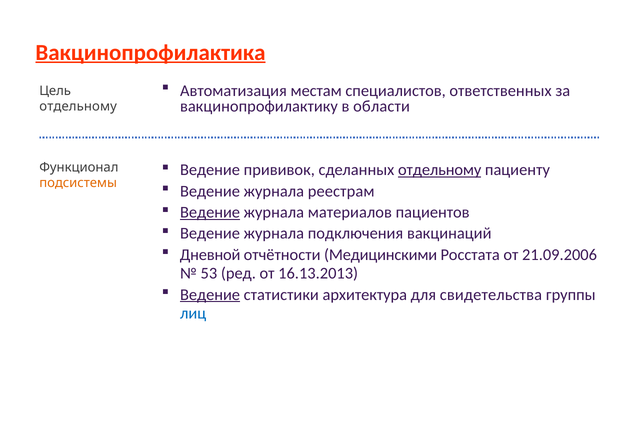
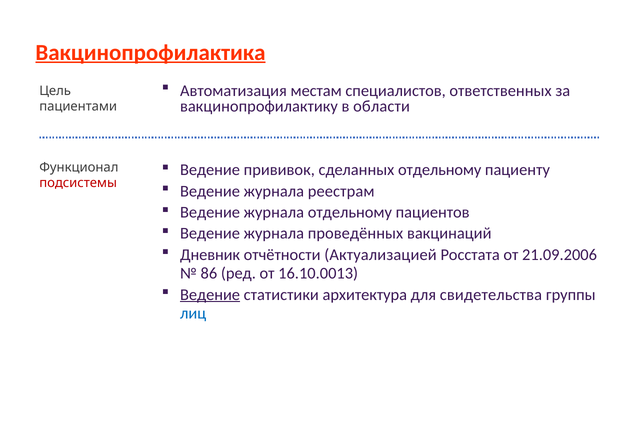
отдельному: отдельному -> пациентами (78, 106)
отдельному underline: present -> none (440, 170)
подсистемы colour: orange -> red (78, 183)
Ведение underline: present -> none (210, 212)
журнала материалов: материалов -> отдельному (350, 212)
подключения: подключения -> проведённых (355, 234)
Дневной: Дневной -> Дневник (210, 255)
Медицинскими: Медицинскими -> Актуализацией (380, 255)
53: 53 -> 86 (209, 273)
16.13.2013: 16.13.2013 -> 16.10.0013 (318, 273)
